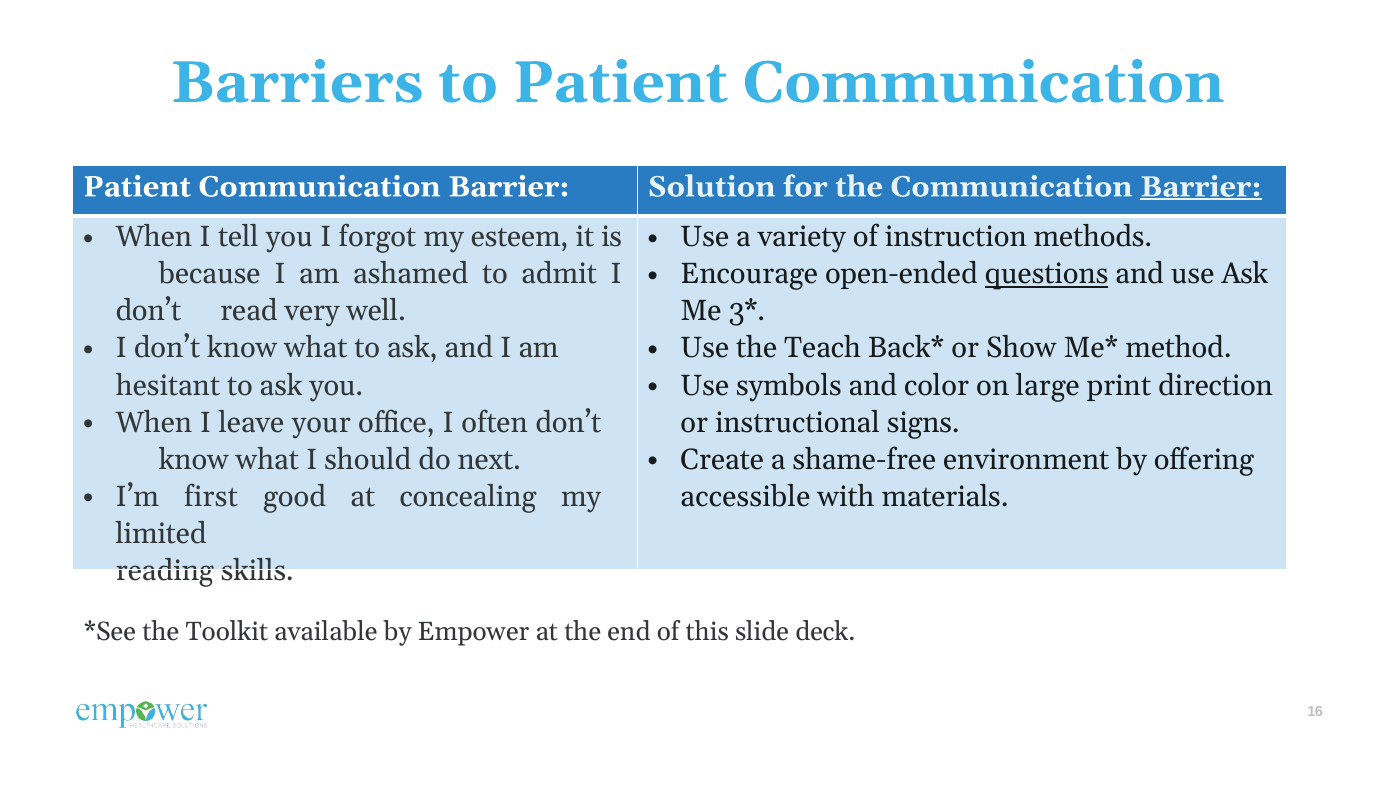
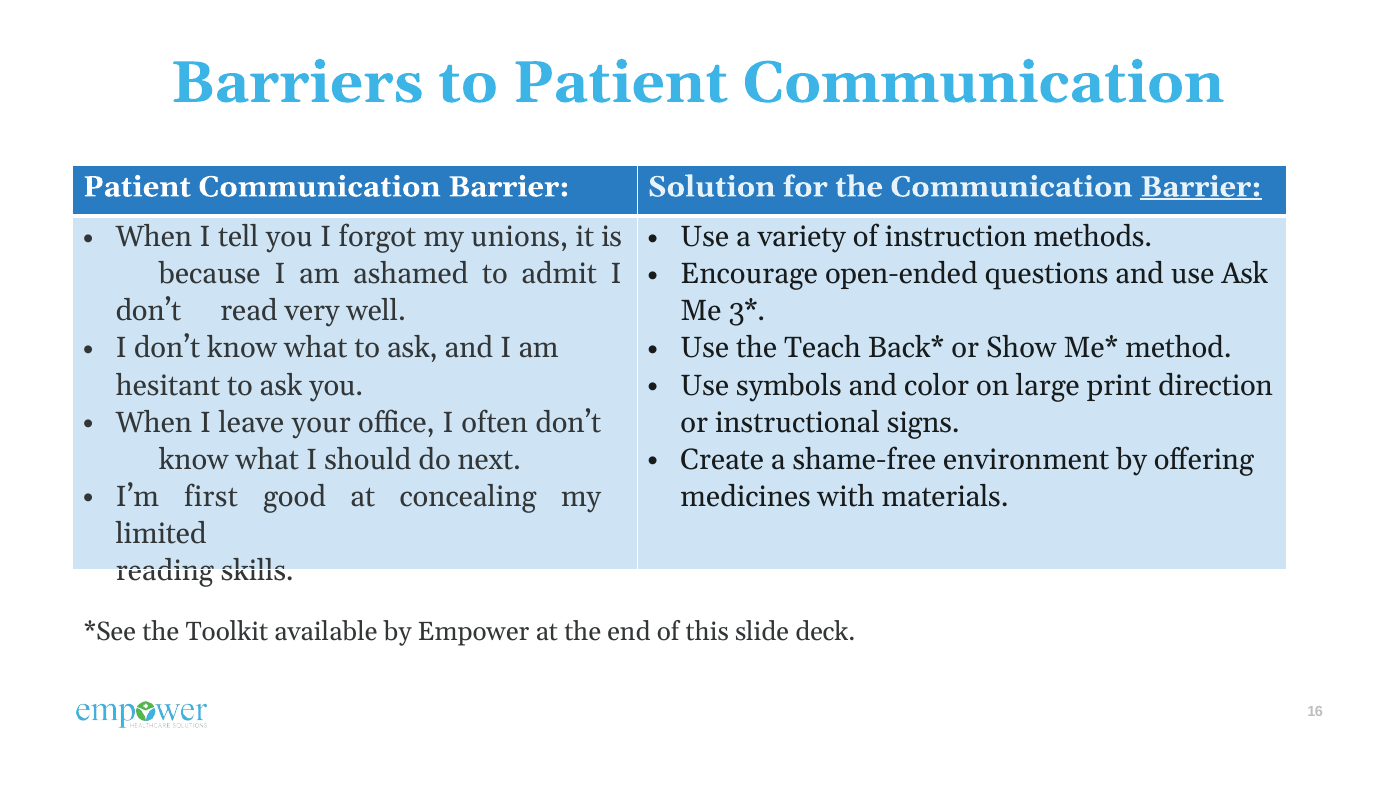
esteem: esteem -> unions (520, 237)
questions underline: present -> none (1047, 274)
accessible: accessible -> medicines (746, 496)
